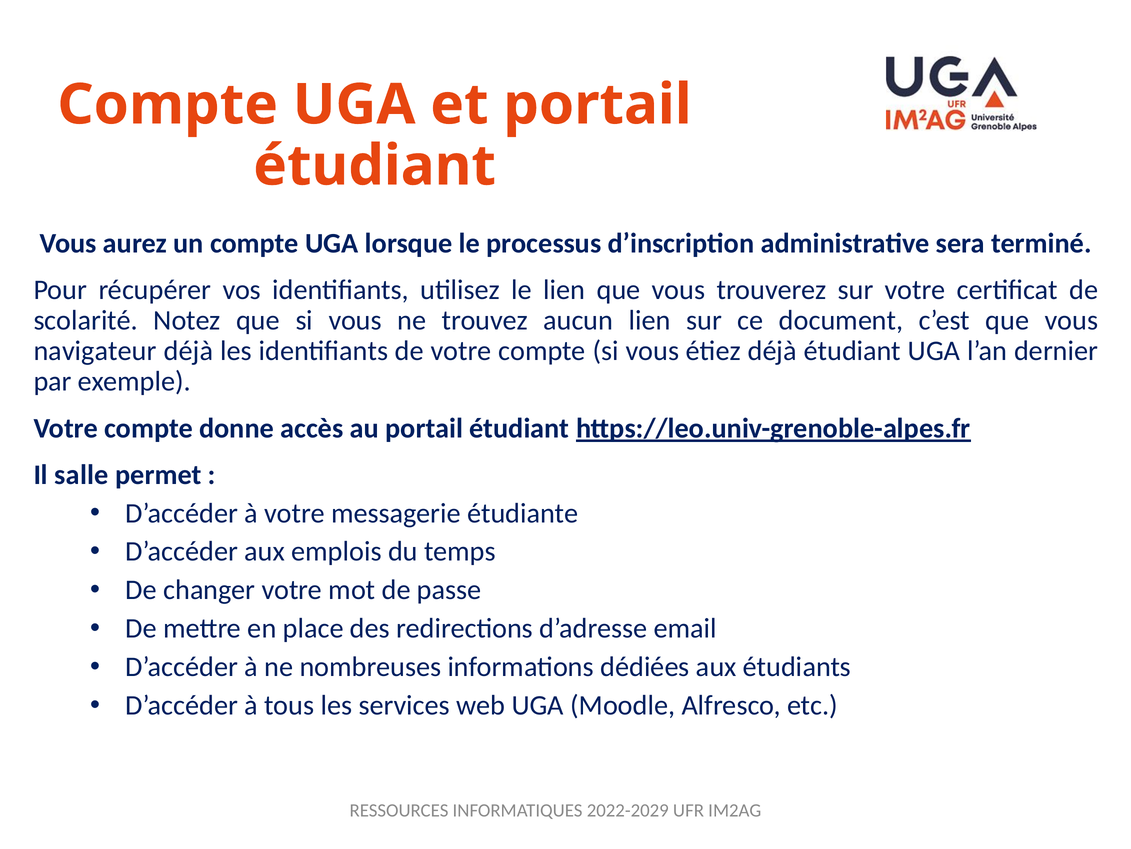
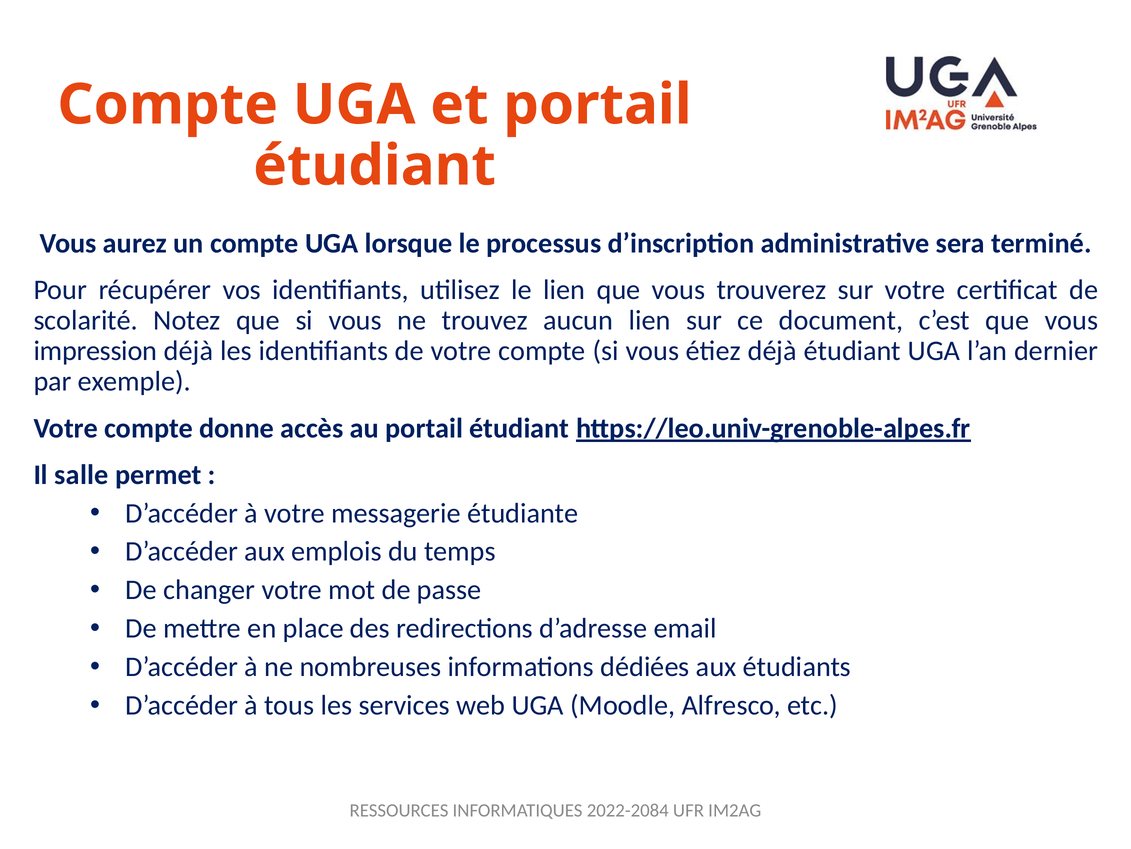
navigateur: navigateur -> impression (95, 351)
2022-2029: 2022-2029 -> 2022-2084 (628, 810)
